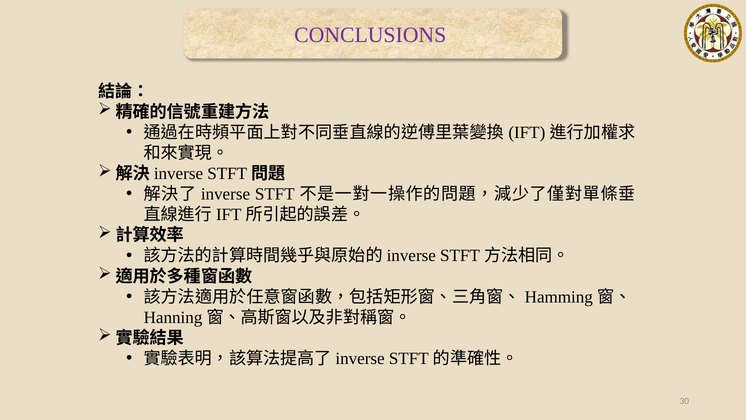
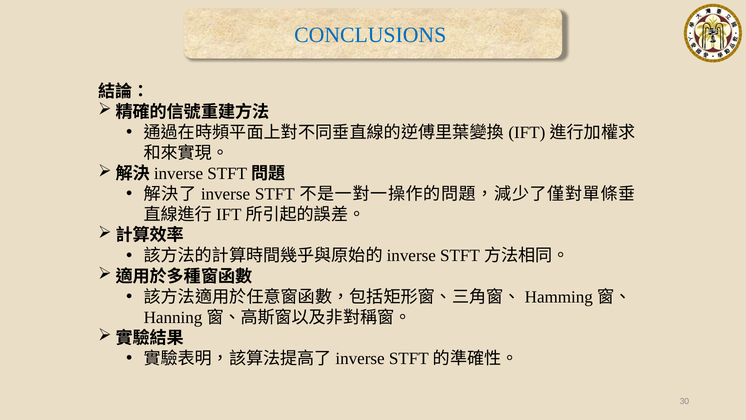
CONCLUSIONS colour: purple -> blue (370, 35)
